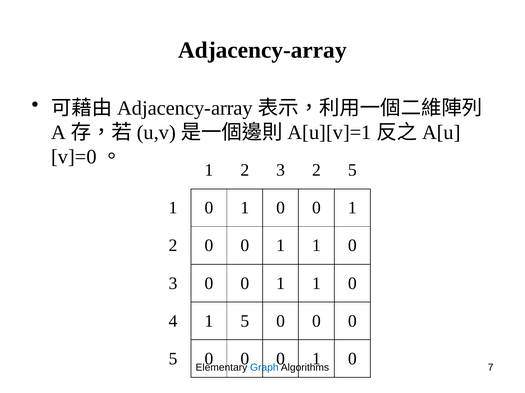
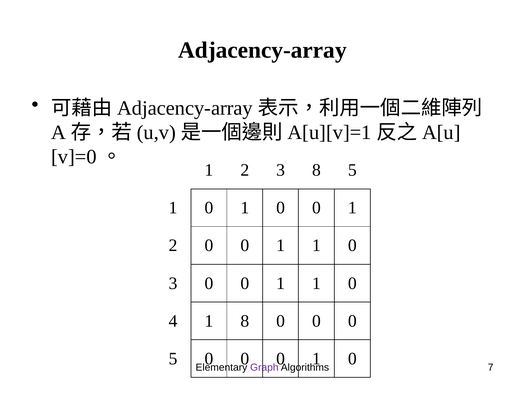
3 2: 2 -> 8 (316, 170)
1 5: 5 -> 8 (245, 322)
Graph colour: blue -> purple (264, 368)
